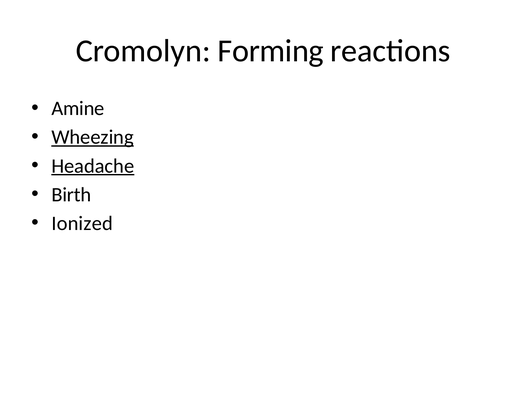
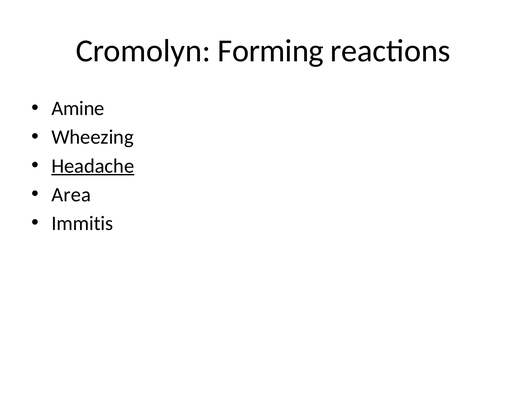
Wheezing underline: present -> none (93, 137)
Birth: Birth -> Area (71, 195)
Ionized: Ionized -> Immitis (82, 223)
